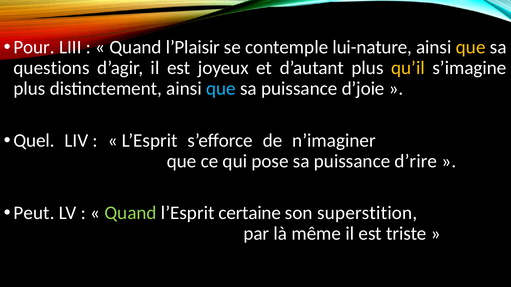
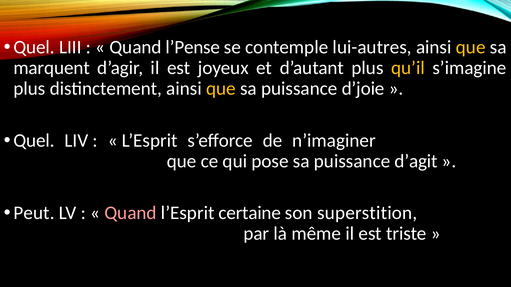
Pour: Pour -> Quel (34, 47)
l’Plaisir: l’Plaisir -> l’Pense (193, 47)
lui-nature: lui-nature -> lui-autres (372, 47)
questions: questions -> marquent (52, 68)
que colour: light blue -> yellow (221, 89)
d’rire: d’rire -> d’agit (416, 161)
Quand colour: light green -> pink (131, 213)
